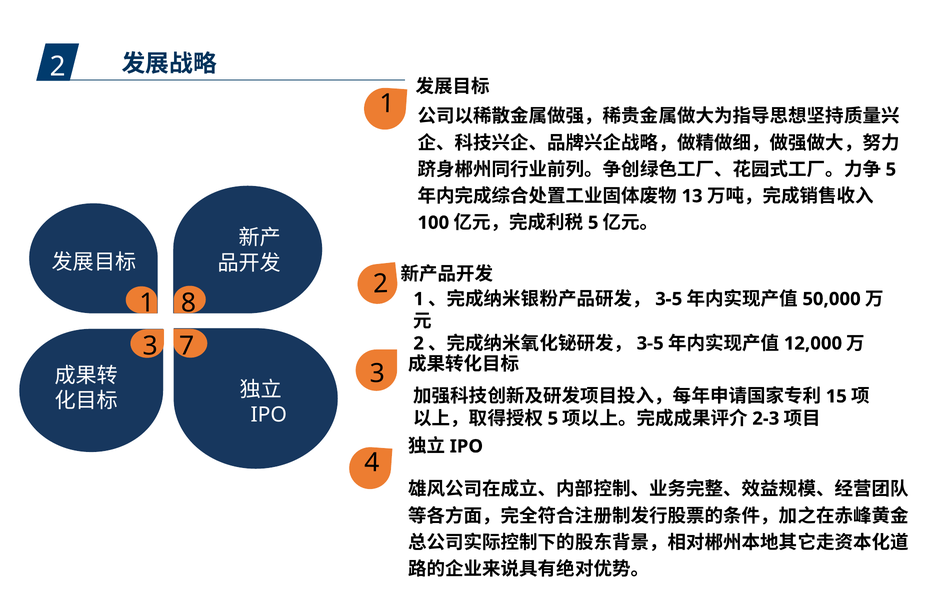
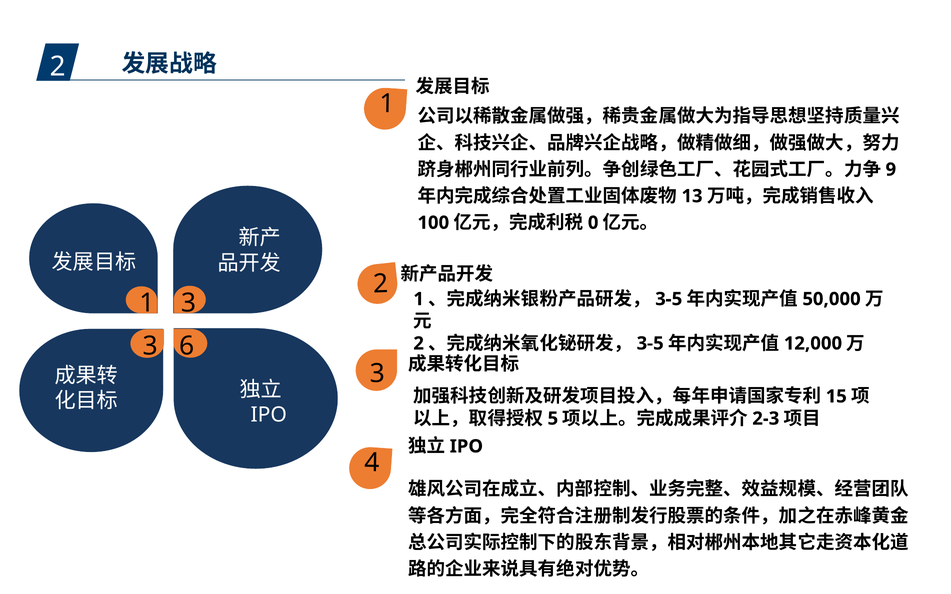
5: 5 -> 9 (891, 170)
5: 5 -> 0 (593, 223)
1 8: 8 -> 3 (188, 303)
7: 7 -> 6 (187, 346)
